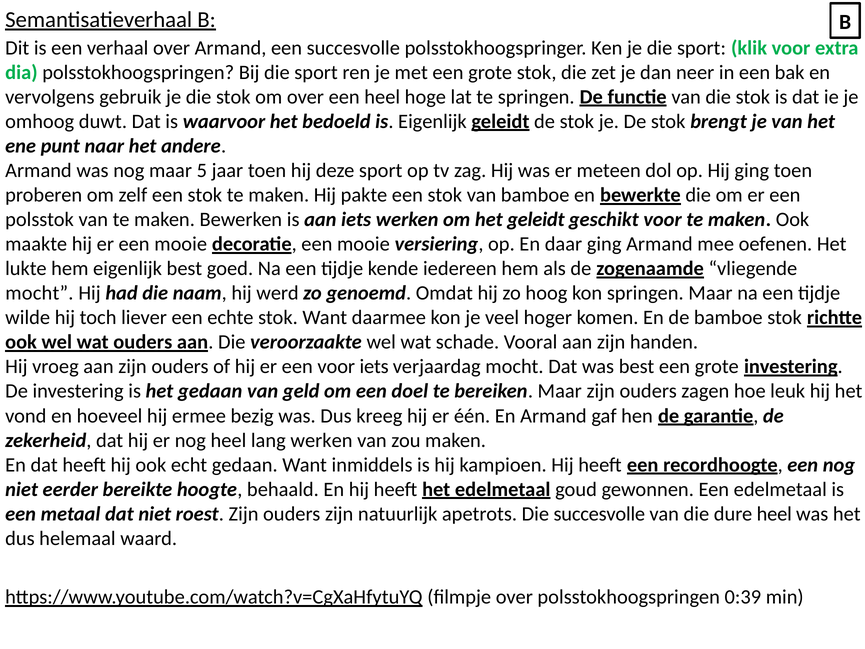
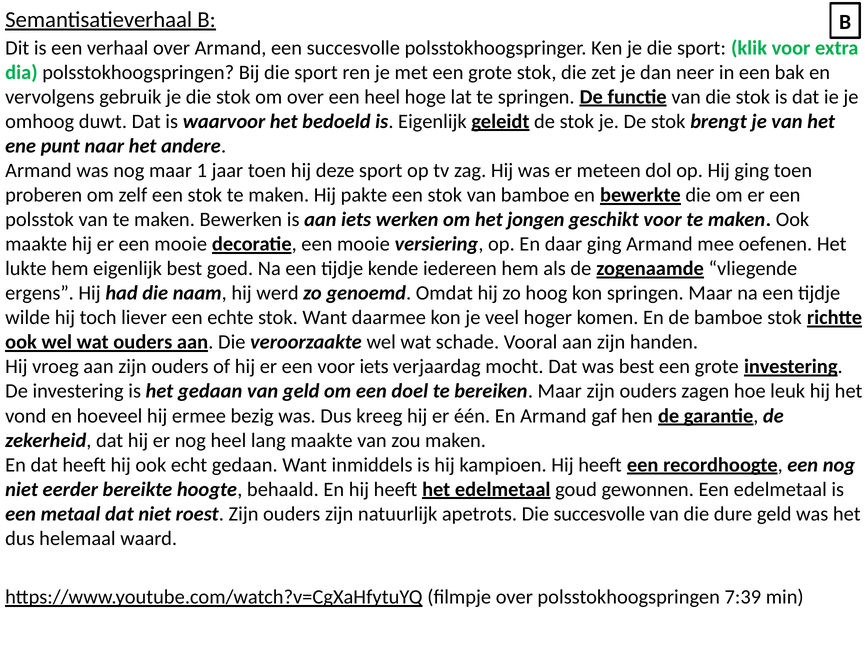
5: 5 -> 1 (202, 170)
het geleidt: geleidt -> jongen (536, 219)
mocht: mocht -> ergens (40, 293)
lang werken: werken -> maakte (321, 440)
dure heel: heel -> geld (774, 514)
0:39: 0:39 -> 7:39 (743, 597)
